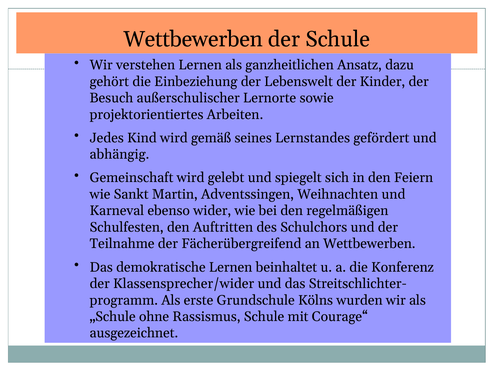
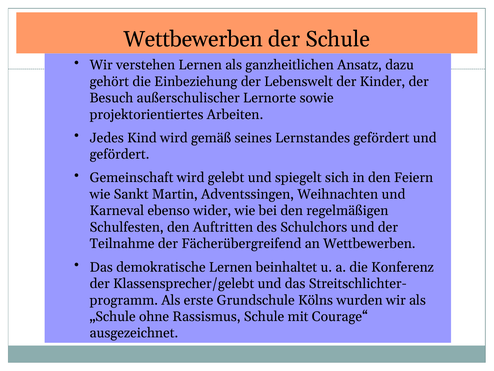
abhängig: abhängig -> gefördert (120, 154)
Klassensprecher/wider: Klassensprecher/wider -> Klassensprecher/gelebt (184, 283)
